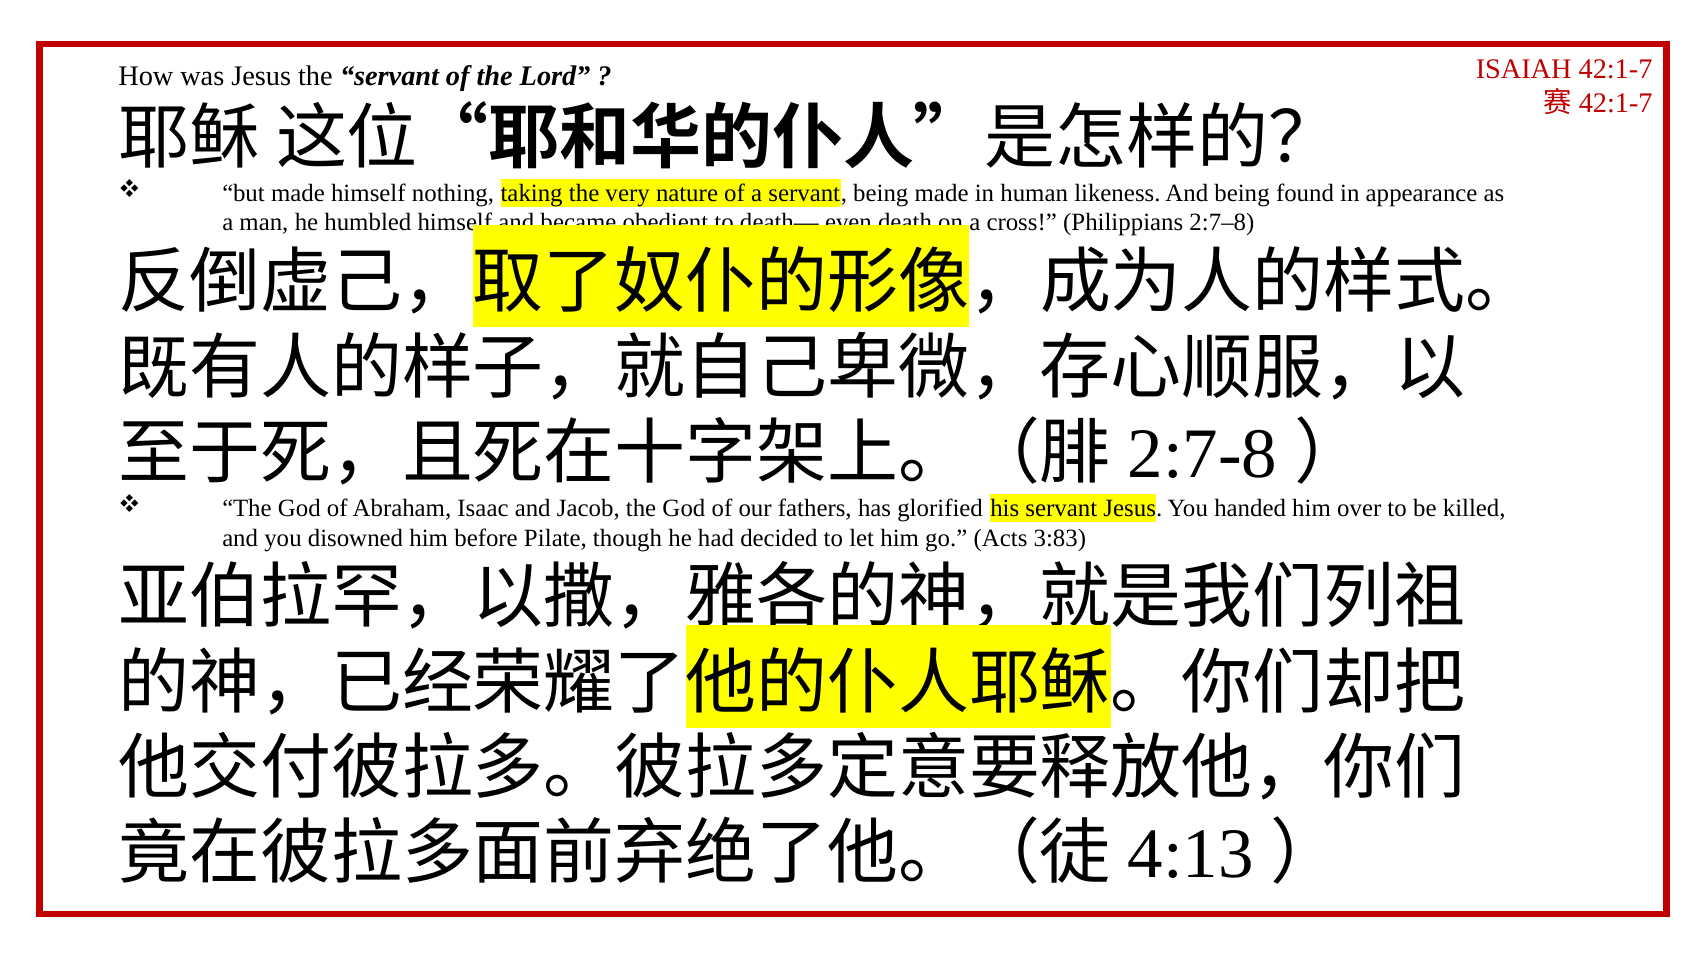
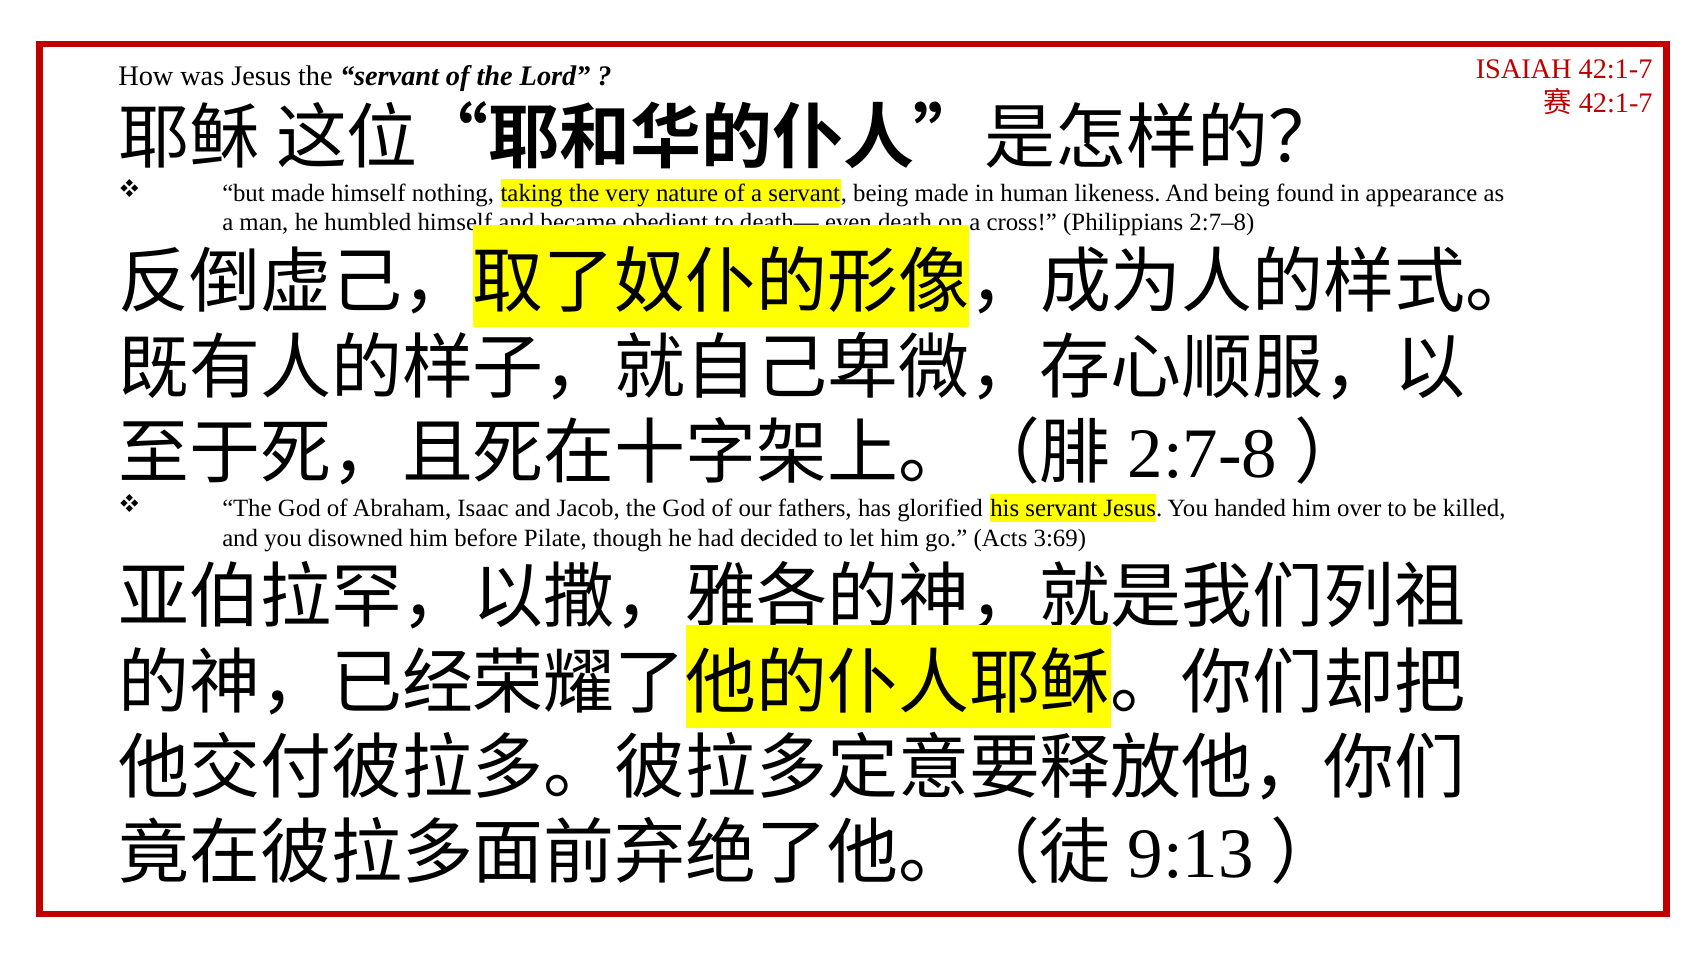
3:83: 3:83 -> 3:69 (1060, 538)
4:13: 4:13 -> 9:13 (1191, 854)
